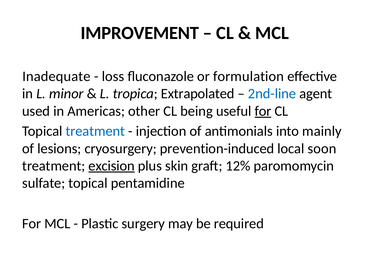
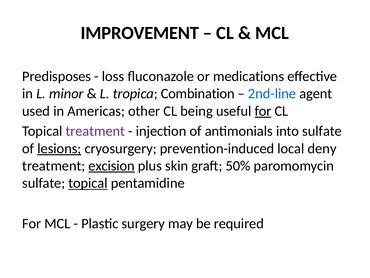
Inadequate: Inadequate -> Predisposes (57, 76)
formulation: formulation -> medications (249, 76)
Extrapolated: Extrapolated -> Combination (198, 94)
treatment colour: blue -> purple (95, 131)
into mainly: mainly -> sulfate (322, 131)
lesions underline: none -> present (59, 148)
soon: soon -> deny (322, 148)
12%: 12% -> 50% (238, 166)
topical underline: none -> present (88, 183)
